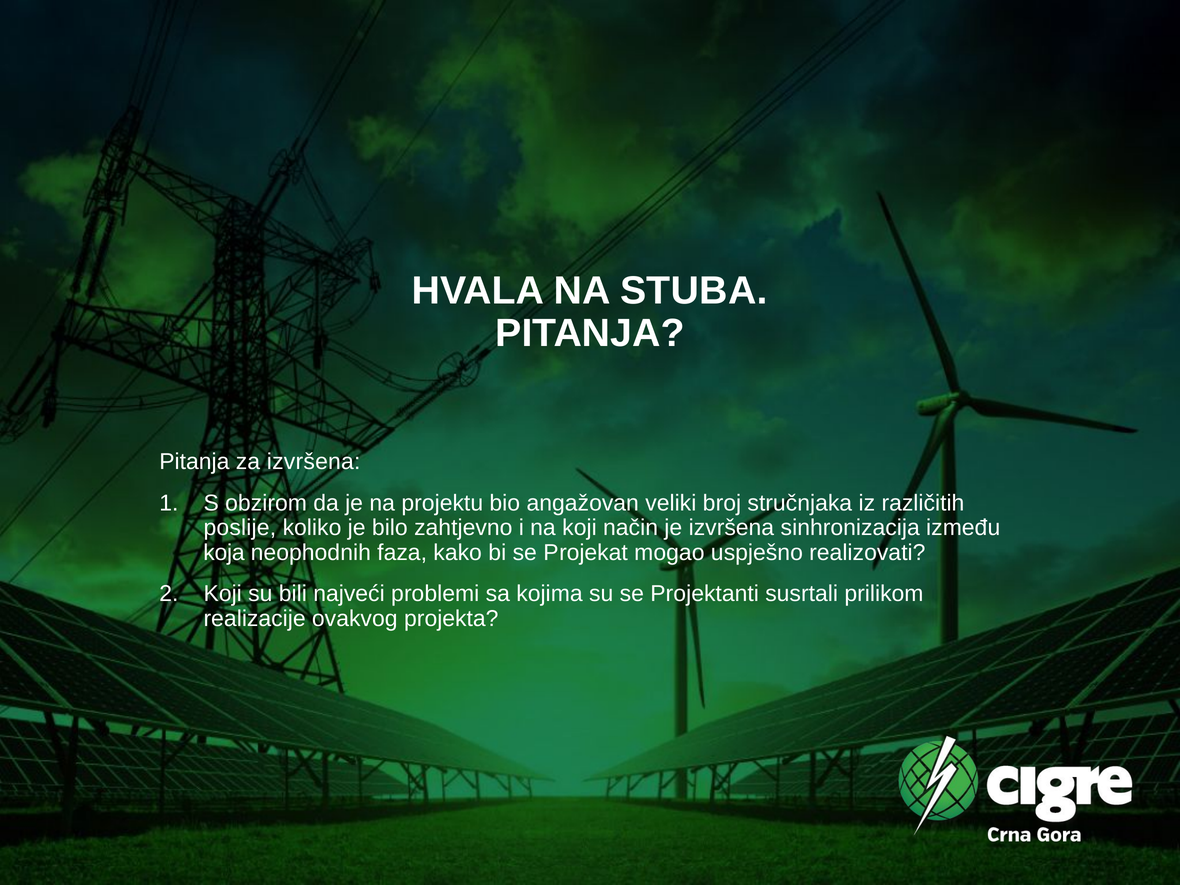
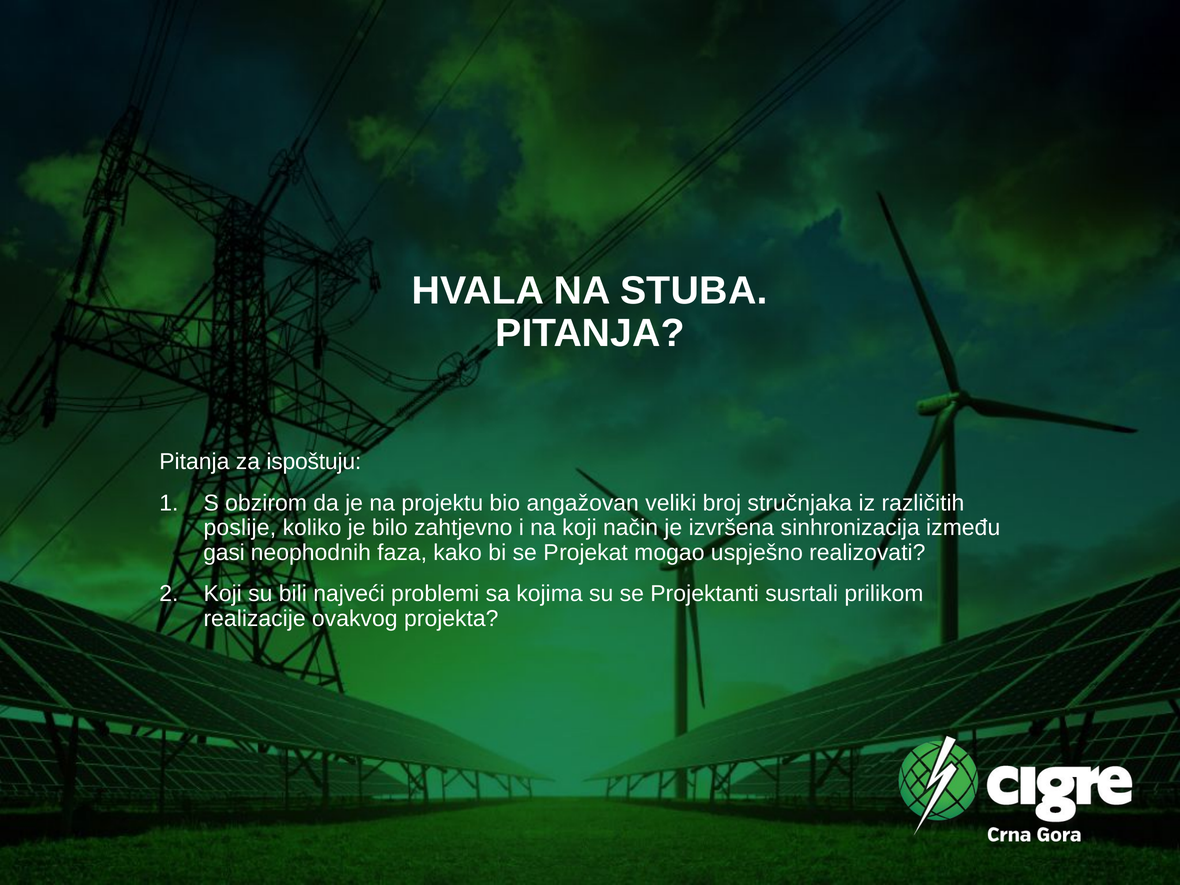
za izvršena: izvršena -> ispoštuju (314, 462)
koja: koja -> gasi (224, 553)
